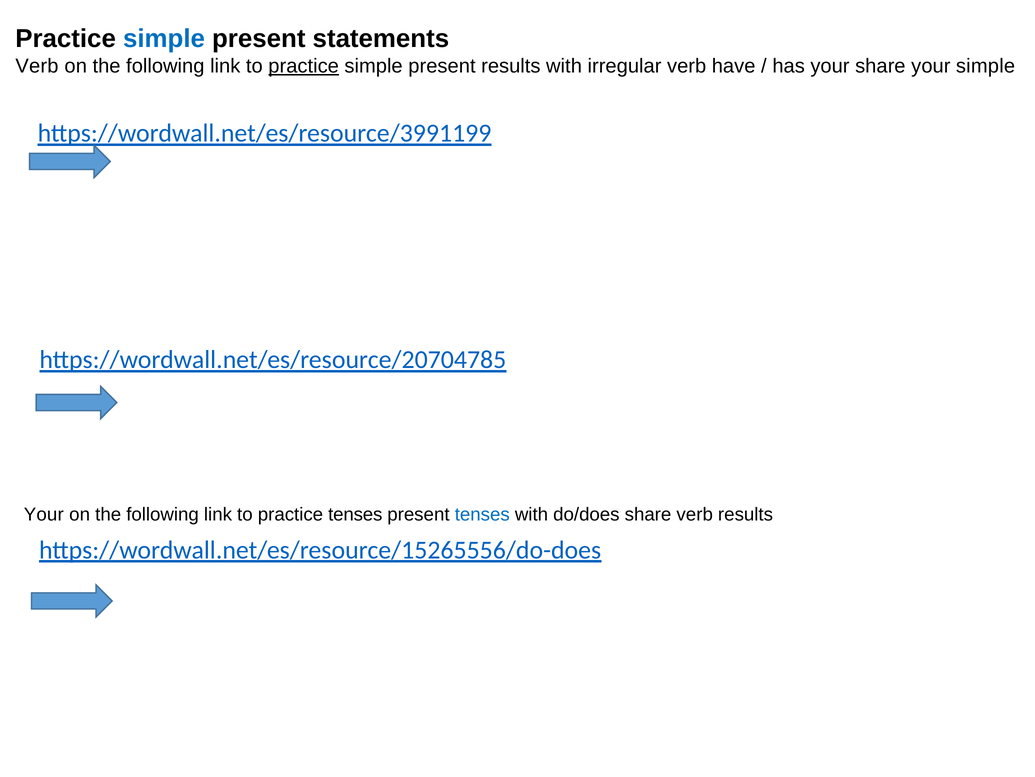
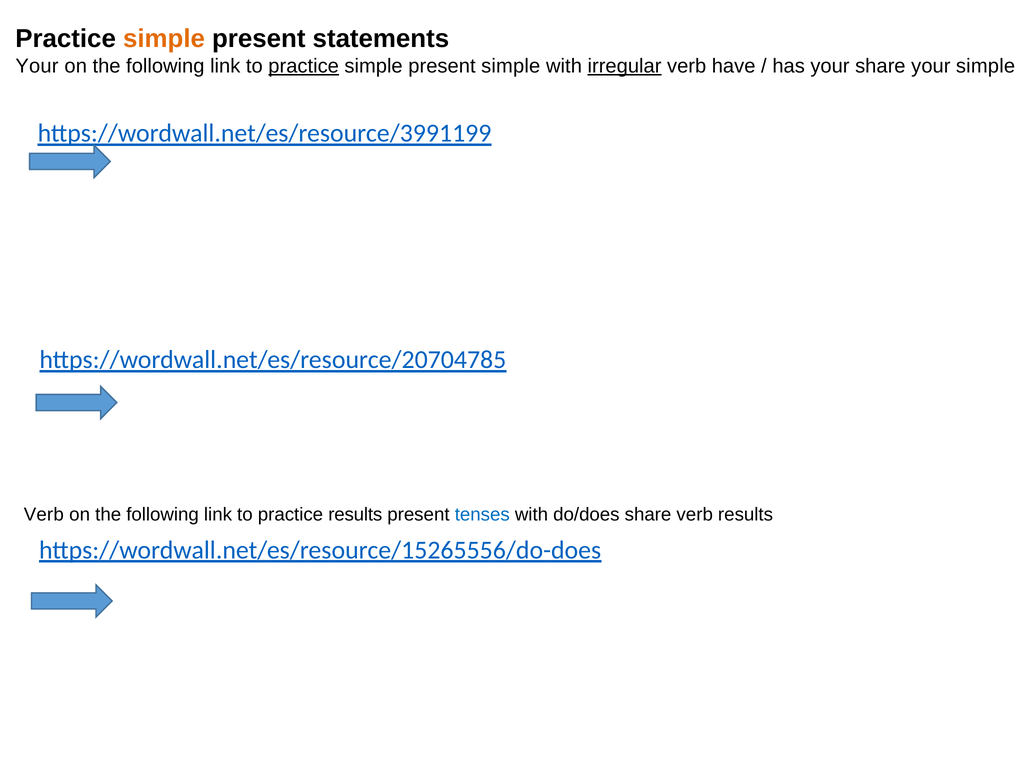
simple colour: blue -> orange (164, 39)
Verb: Verb -> Your (37, 66)
present results: results -> simple (511, 66)
irregular underline: none -> present (625, 66)
Your: Your -> Verb (44, 514)
practice tenses: tenses -> results (355, 514)
